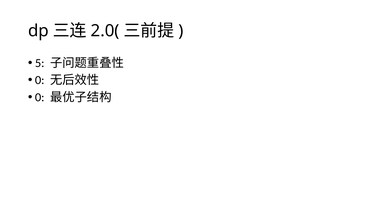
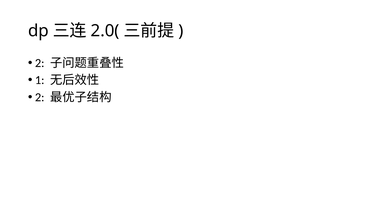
5: 5 -> 2 (40, 63)
0: 0 -> 1 (40, 80)
0: 0 -> 2 (40, 97)
